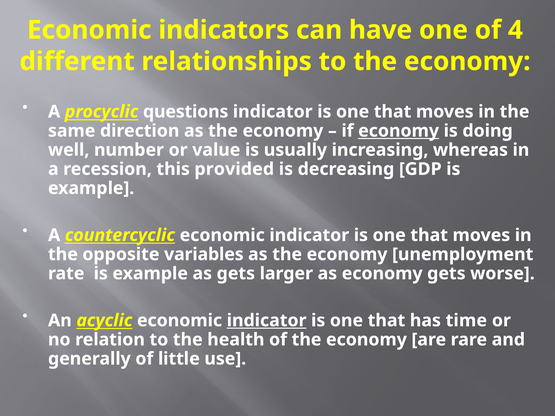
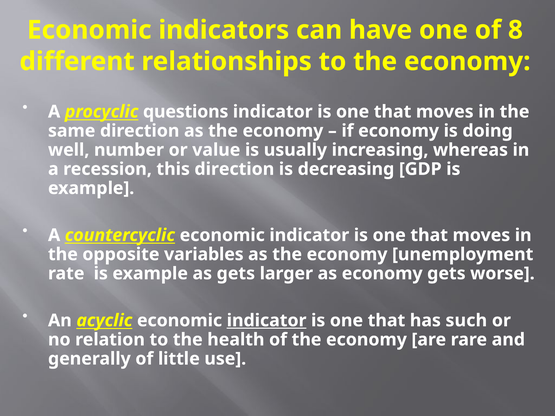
4: 4 -> 8 (515, 30)
economy underline: present -> none (399, 131)
this provided: provided -> direction (234, 169)
time: time -> such (466, 321)
